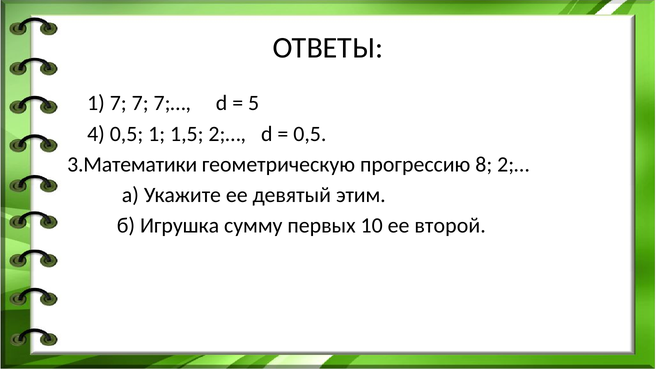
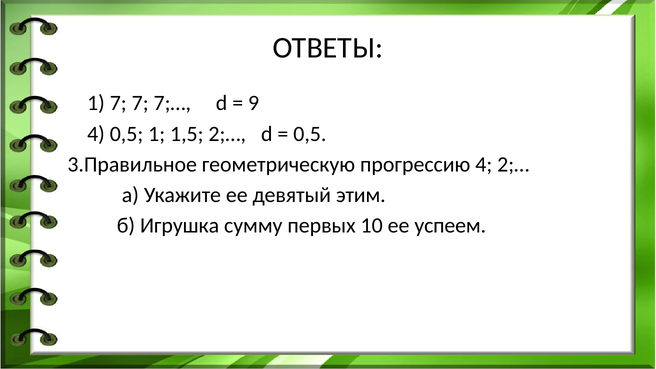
5: 5 -> 9 (254, 103)
3.Математики: 3.Математики -> 3.Правильное (132, 164)
прогрессию 8: 8 -> 4 (484, 164)
второй: второй -> успеем (450, 226)
